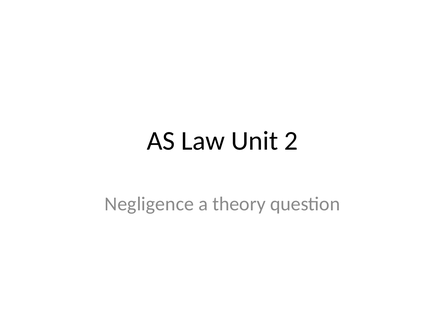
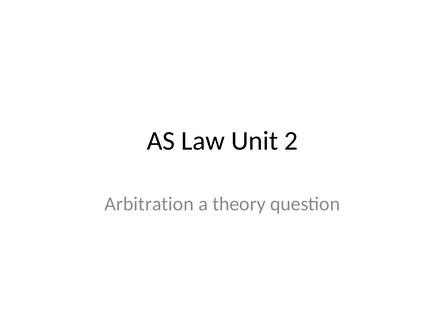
Negligence: Negligence -> Arbitration (149, 205)
